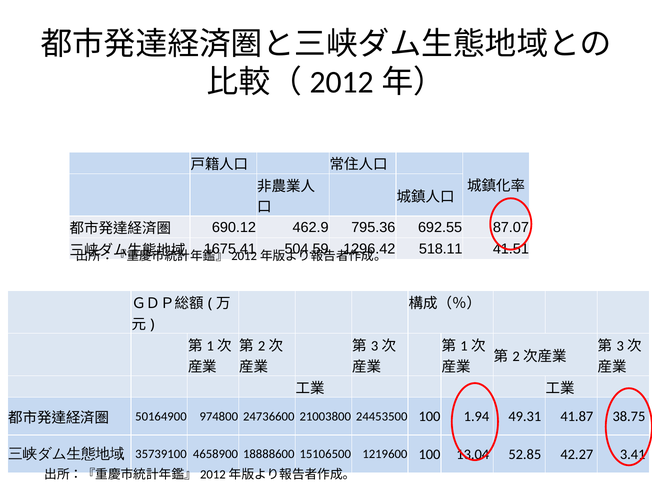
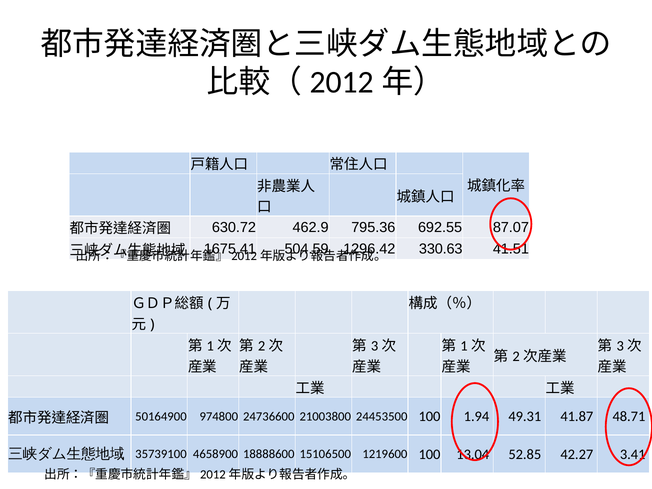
690.12: 690.12 -> 630.72 (234, 227)
518.11: 518.11 -> 330.63 (441, 249)
38.75: 38.75 -> 48.71 (629, 417)
